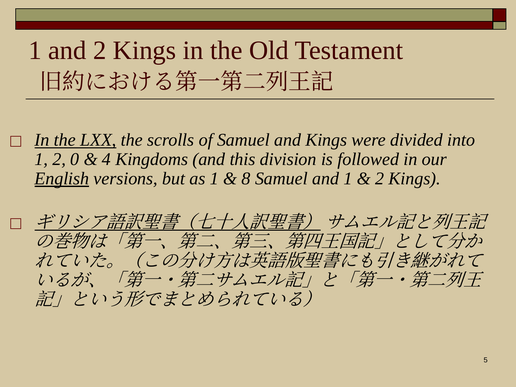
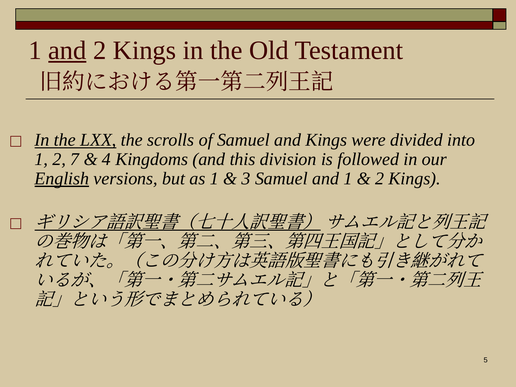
and underline: none -> present (67, 50)
0: 0 -> 7 (75, 159)
8: 8 -> 3 (246, 179)
